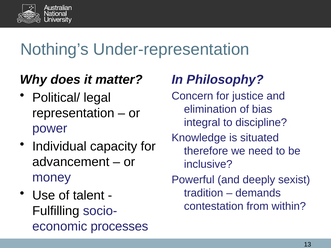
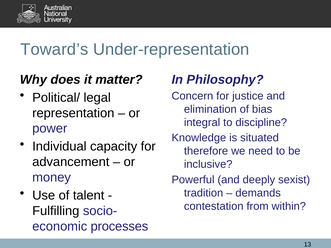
Nothing’s: Nothing’s -> Toward’s (54, 50)
